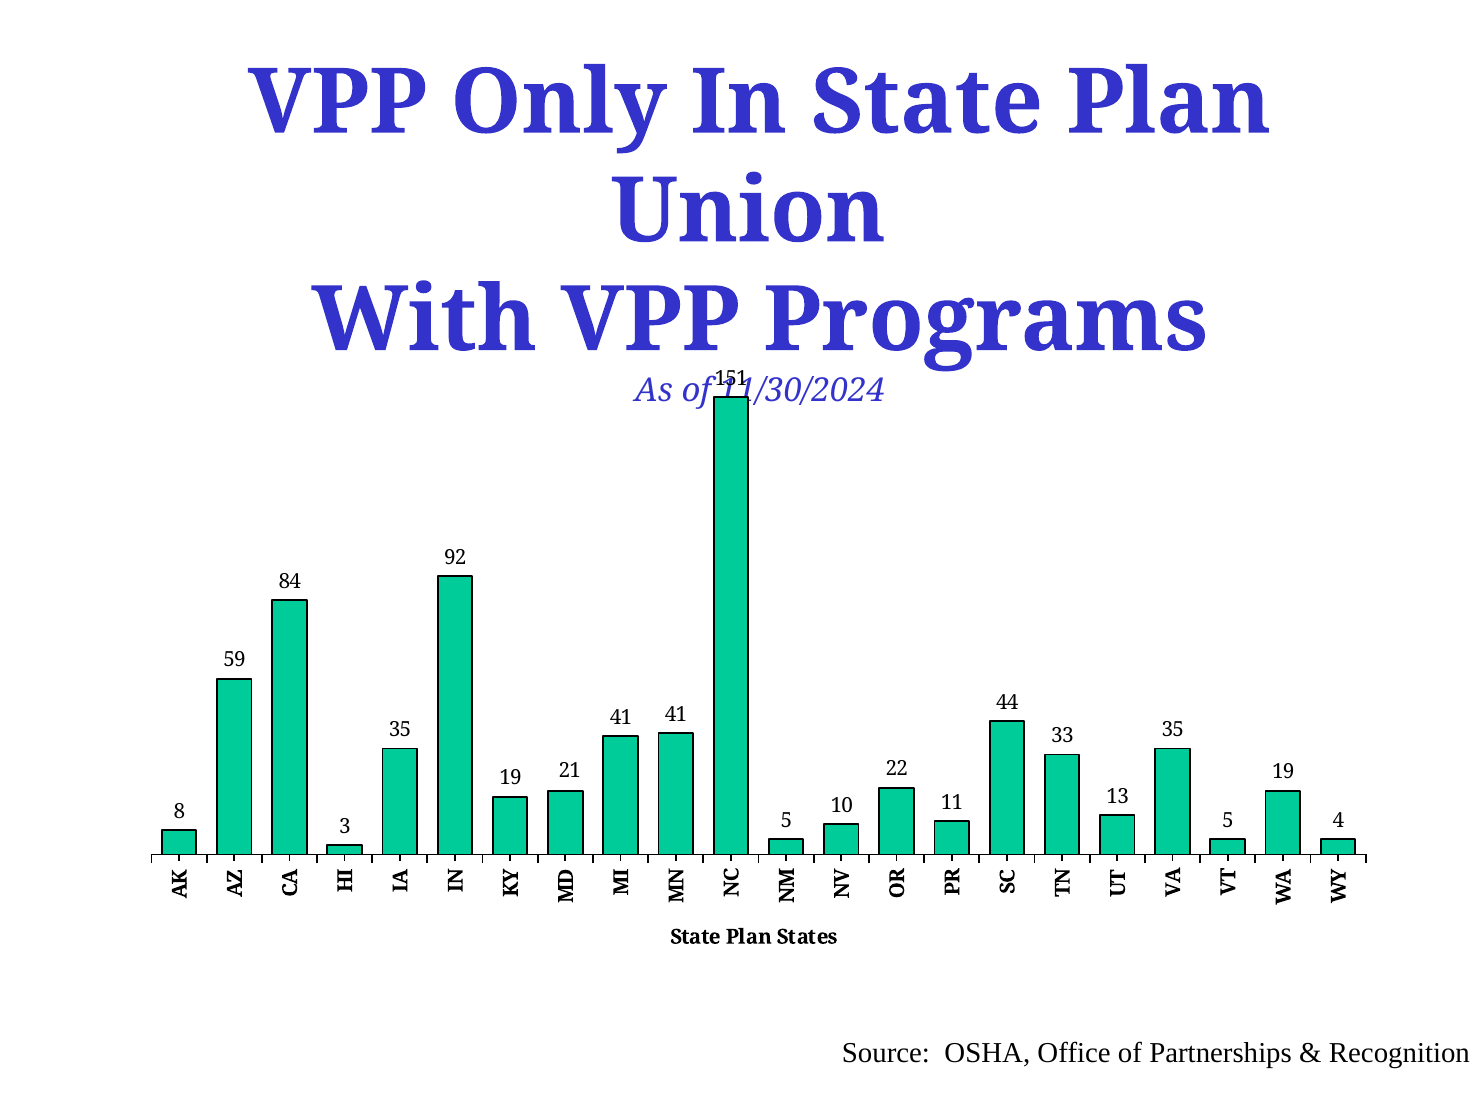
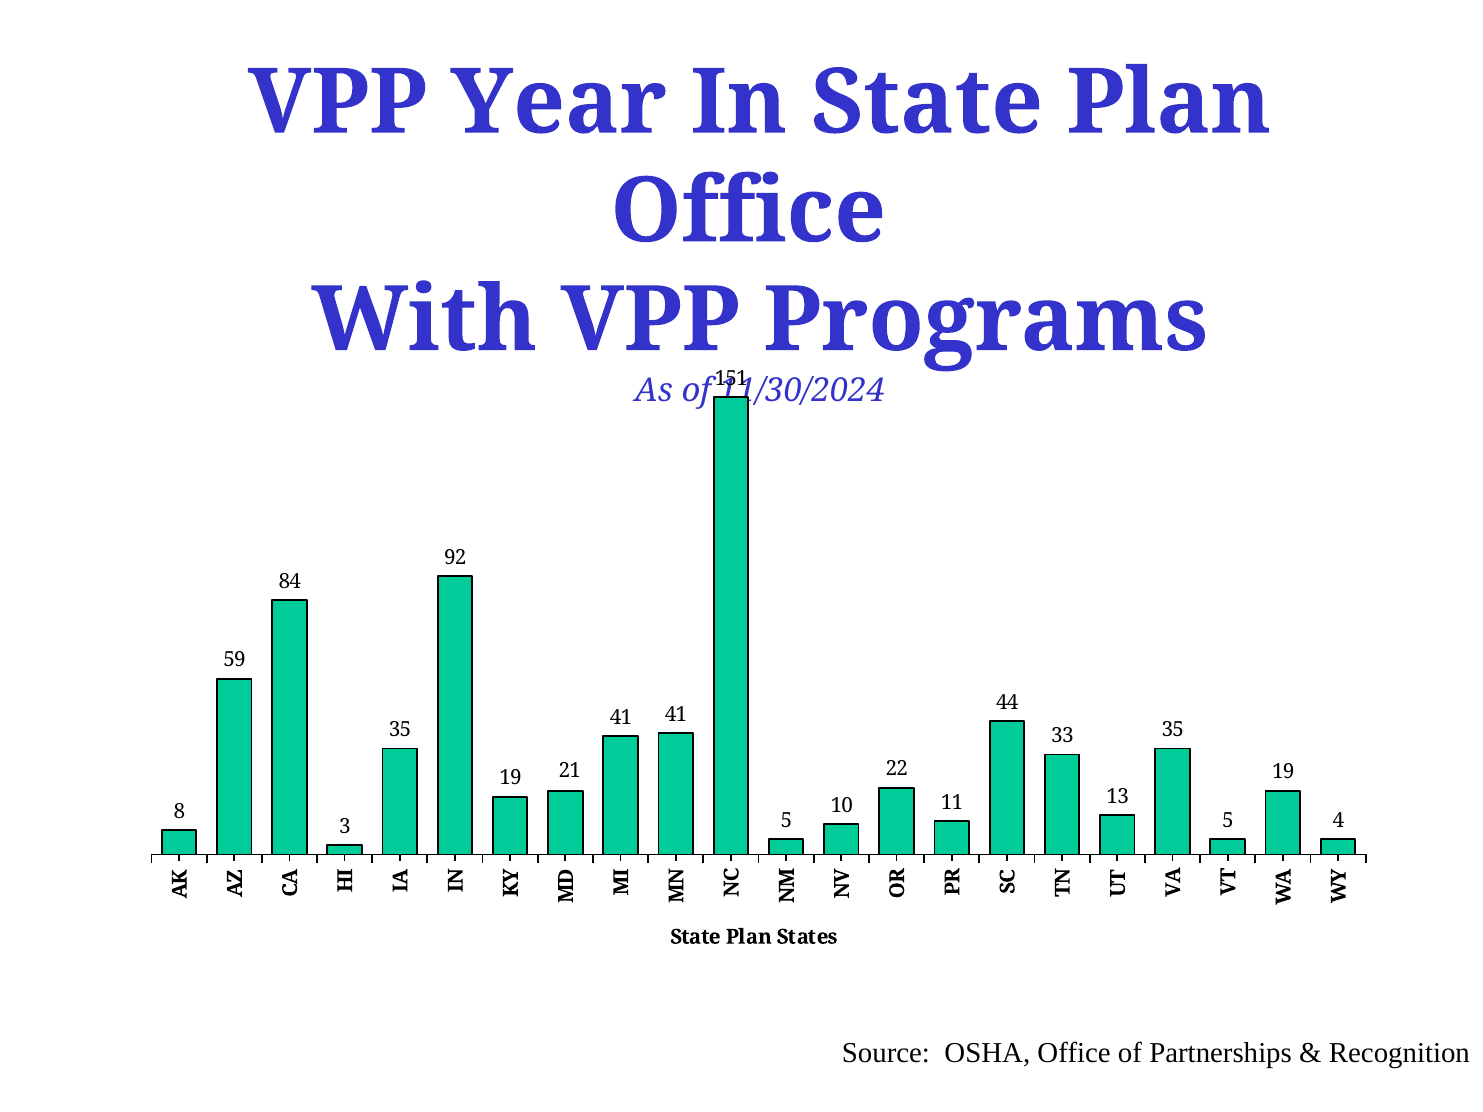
Only: Only -> Year (559, 103)
Union: Union -> Office (748, 211)
